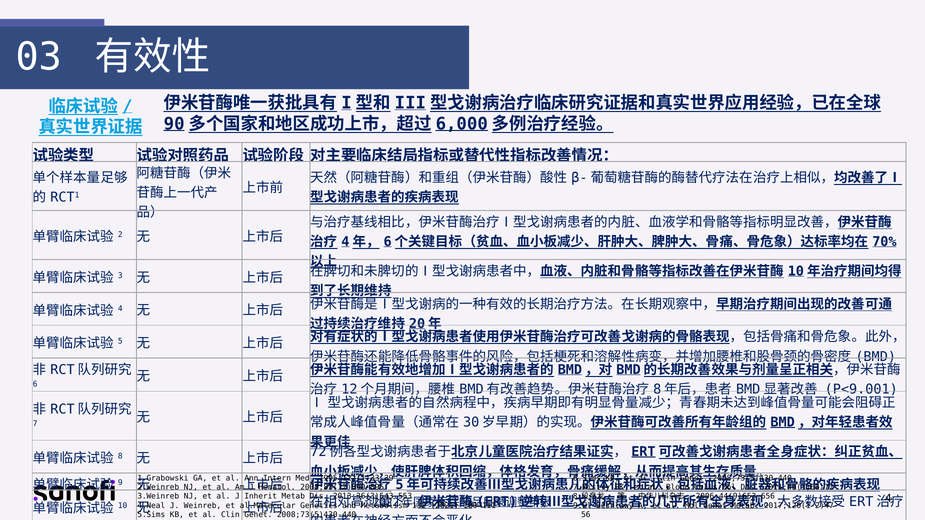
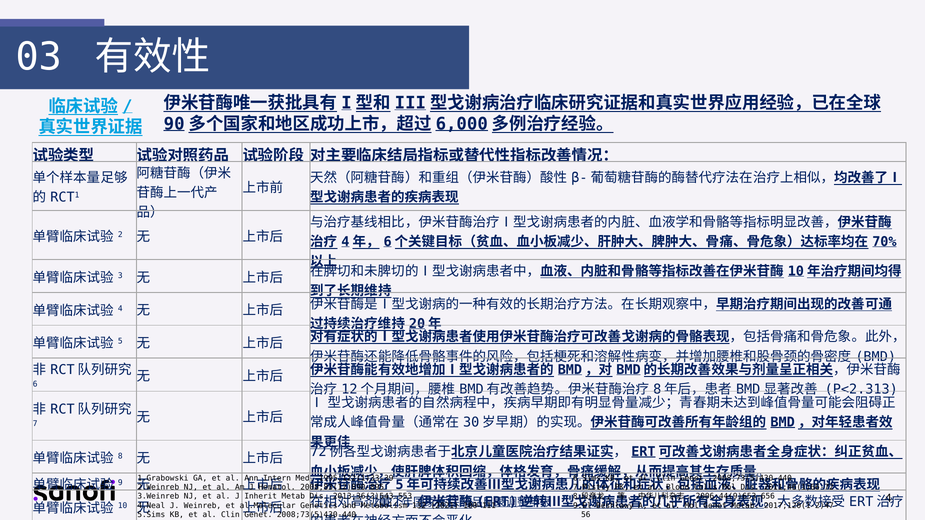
P<9.001: P<9.001 -> P<2.313 (861, 390)
